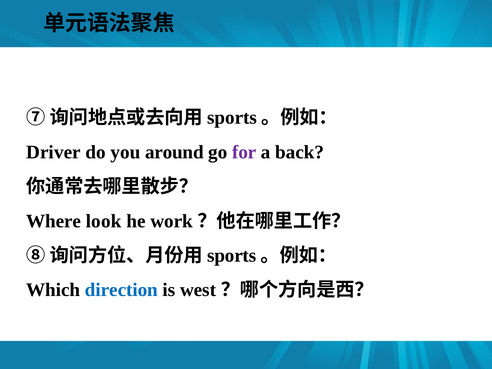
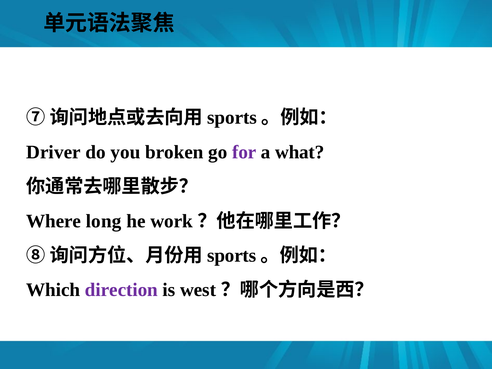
around: around -> broken (174, 152)
back: back -> what (300, 152)
look: look -> long (104, 221)
direction colour: blue -> purple (121, 290)
